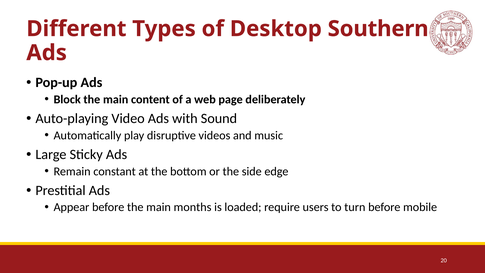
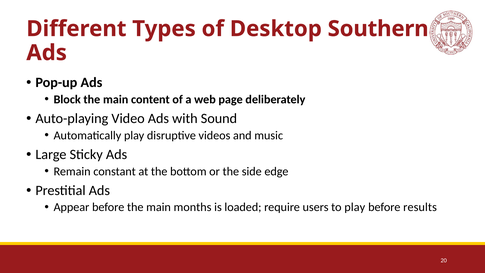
to turn: turn -> play (355, 207)
mobile: mobile -> results (420, 207)
